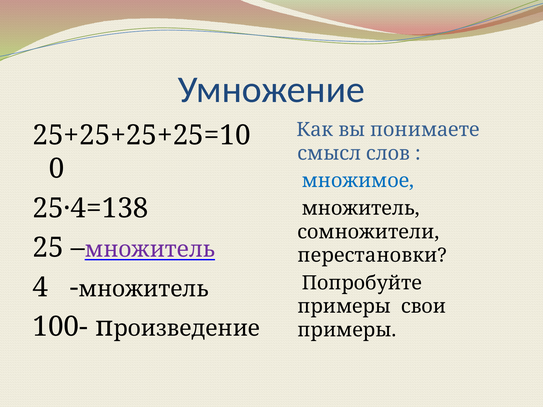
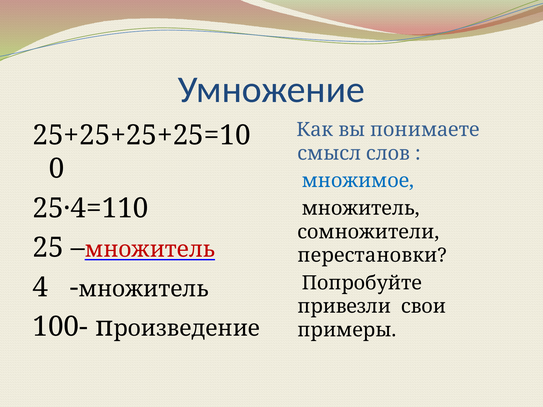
25·4=138: 25·4=138 -> 25·4=110 (91, 208)
множитель colour: purple -> red (150, 250)
примеры: примеры -> привезли (344, 307)
